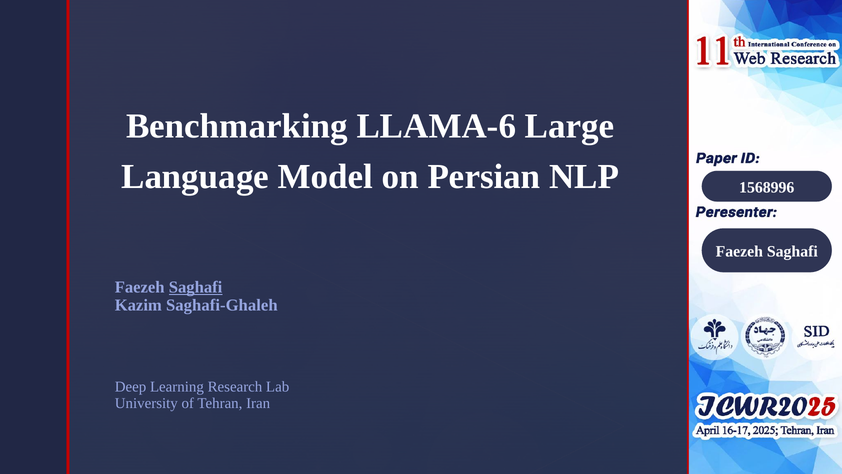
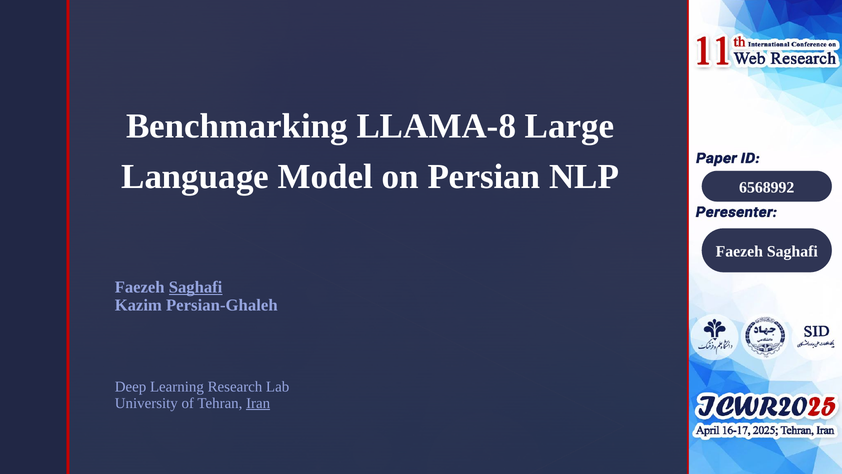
LLAMA-6: LLAMA-6 -> LLAMA-8 (436, 126)
1568996: 1568996 -> 6568992 (767, 187)
Saghafi-Ghaleh: Saghafi-Ghaleh -> Persian-Ghaleh (222, 305)
Iran underline: none -> present (258, 403)
